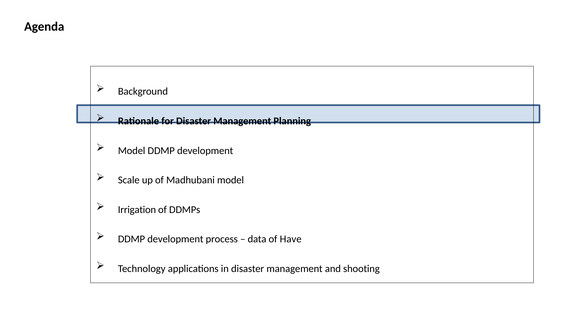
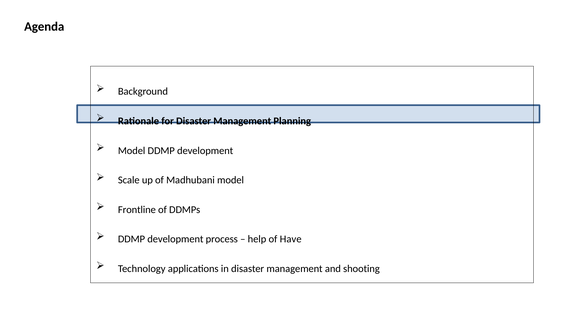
Irrigation: Irrigation -> Frontline (137, 210)
data: data -> help (257, 239)
